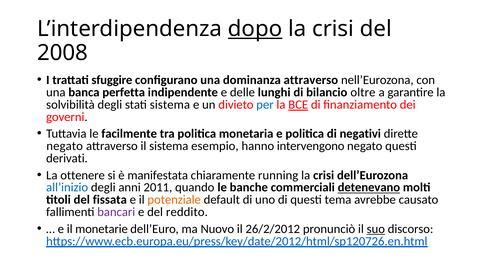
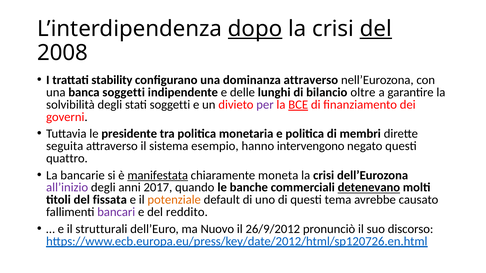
del underline: none -> present (376, 29)
sfuggire: sfuggire -> stability (112, 80)
banca perfetta: perfetta -> soggetti (124, 93)
stati sistema: sistema -> soggetti (170, 105)
per colour: blue -> purple (265, 105)
facilmente: facilmente -> presidente (129, 134)
negativi: negativi -> membri (360, 134)
negato: negato -> seguita (65, 146)
derivati: derivati -> quattro (67, 159)
ottenere: ottenere -> bancarie (83, 175)
manifestata underline: none -> present (158, 175)
running: running -> moneta (278, 175)
all’inizio colour: blue -> purple (67, 188)
2011: 2011 -> 2017 (158, 188)
monetarie: monetarie -> strutturali (101, 229)
26/2/2012: 26/2/2012 -> 26/9/2012 (273, 229)
suo underline: present -> none (376, 229)
